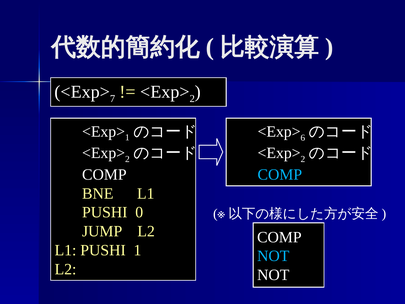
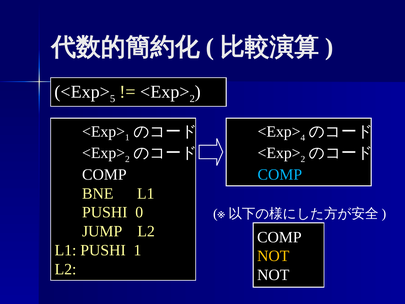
7: 7 -> 5 (113, 99)
6: 6 -> 4 (303, 138)
NOT colour: light blue -> yellow (273, 256)
